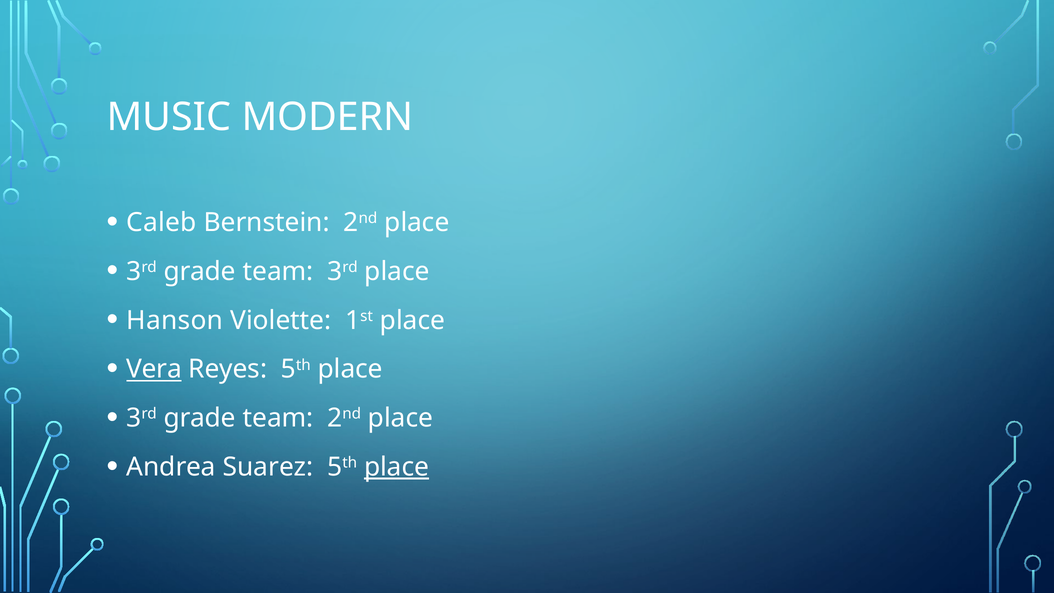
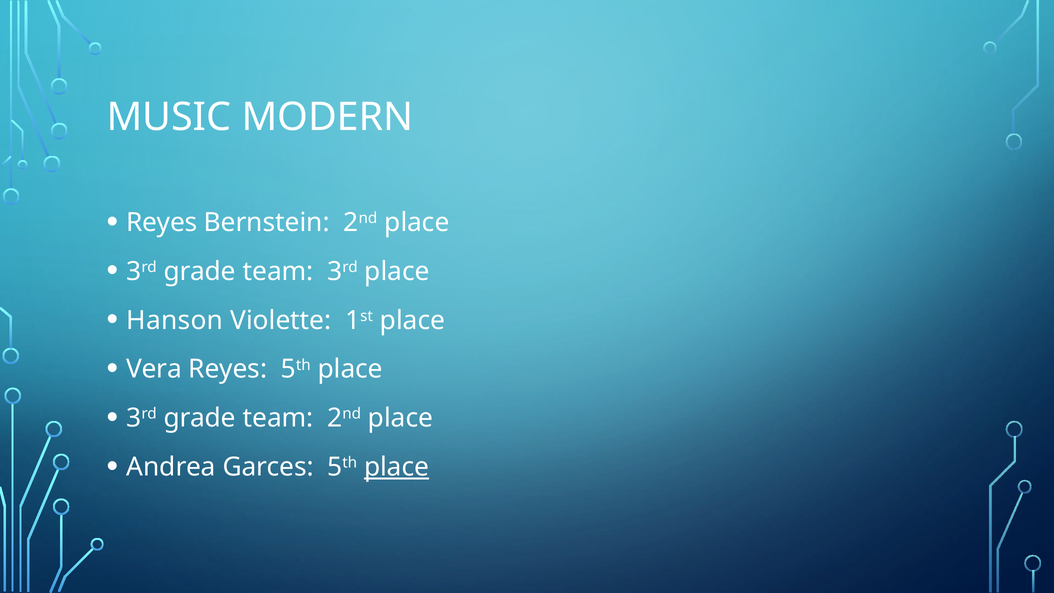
Caleb: Caleb -> Reyes (162, 222)
Vera underline: present -> none (154, 369)
Suarez: Suarez -> Garces (268, 467)
